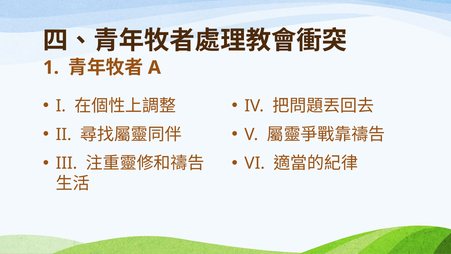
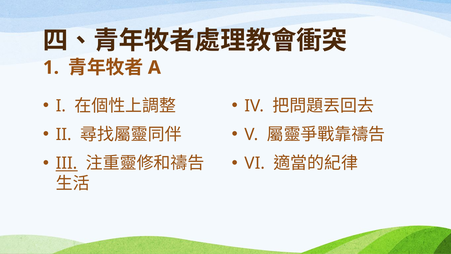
III underline: none -> present (67, 163)
